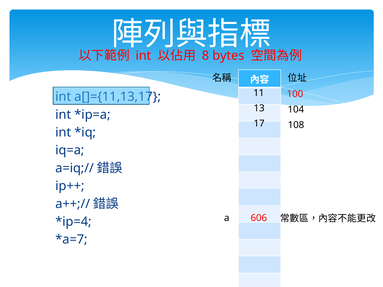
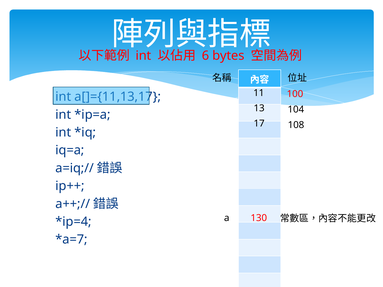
8: 8 -> 6 (206, 56)
606: 606 -> 130 (259, 218)
